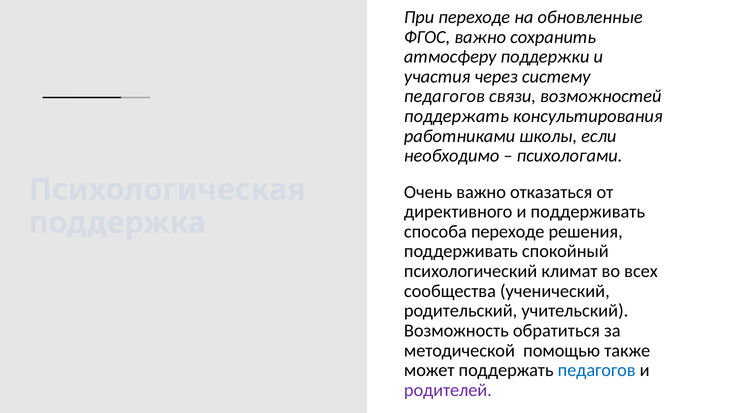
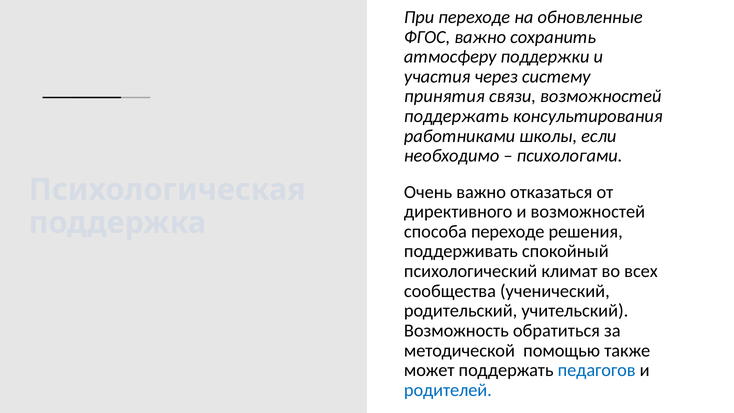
педагогов: педагогов -> принятия (444, 96)
и поддерживать: поддерживать -> возможностей (588, 212)
родителей colour: purple -> blue (448, 390)
